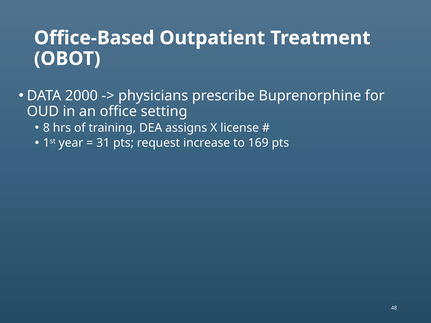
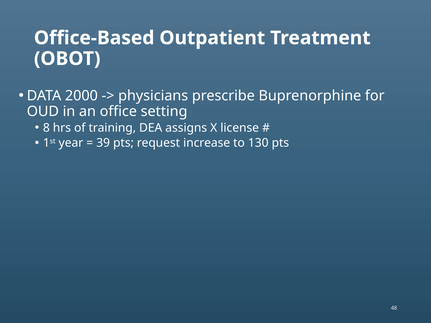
31: 31 -> 39 (103, 143)
169: 169 -> 130 (258, 143)
